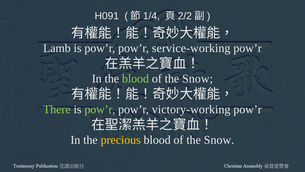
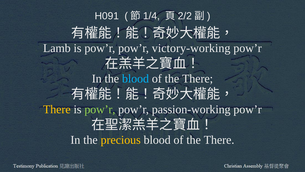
service-working: service-working -> victory-working (191, 48)
blood colour: light green -> light blue (136, 79)
Snow: Snow -> There (198, 79)
There colour: light green -> yellow (57, 109)
victory-working: victory-working -> passion-working (191, 109)
Snow: Snow -> There (219, 140)
